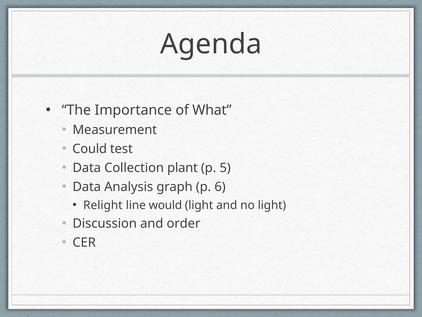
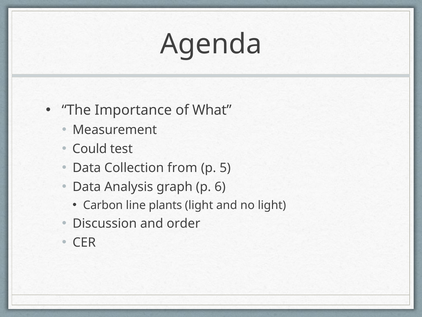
plant: plant -> from (182, 168)
Relight: Relight -> Carbon (103, 205)
would: would -> plants (165, 205)
